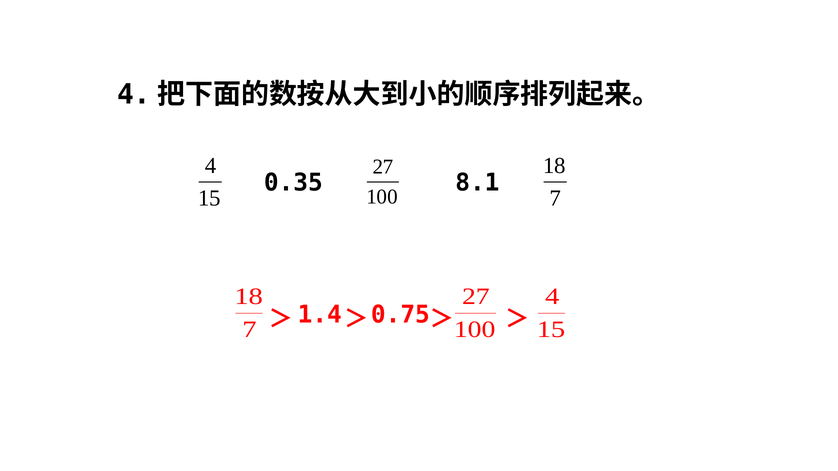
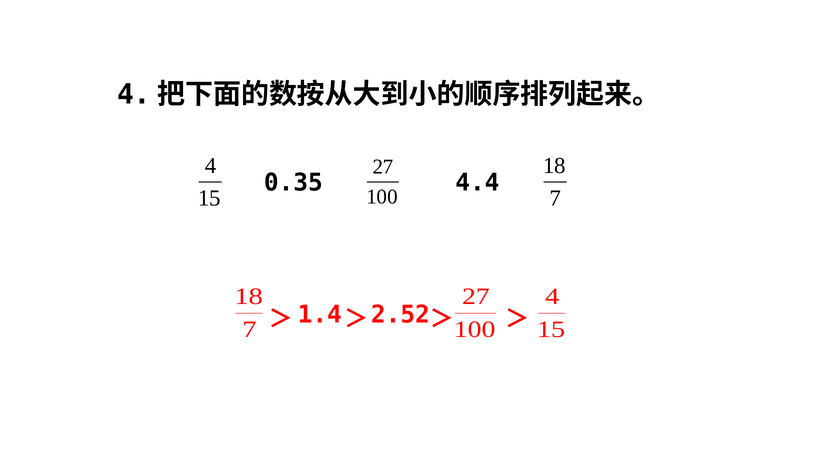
8.1: 8.1 -> 4.4 (477, 183)
0.75: 0.75 -> 2.52 (400, 315)
